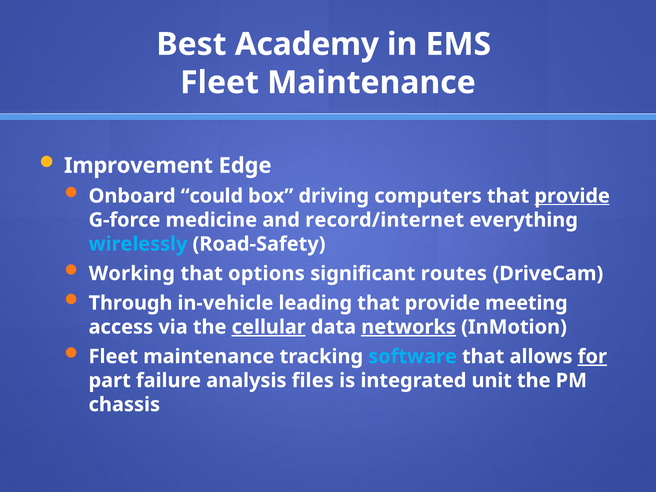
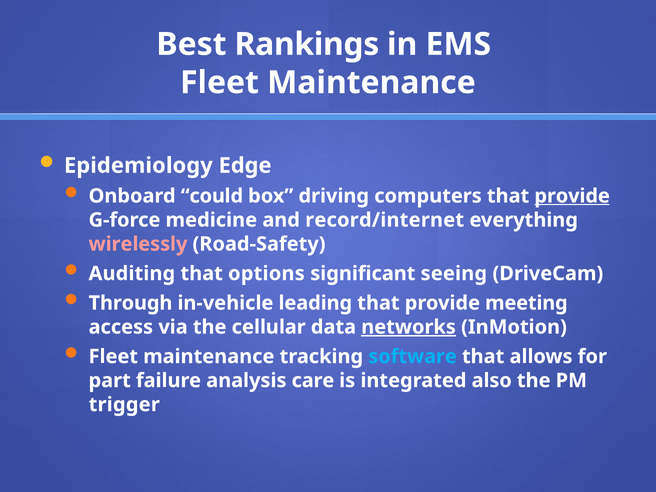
Academy: Academy -> Rankings (307, 44)
Improvement: Improvement -> Epidemiology (138, 166)
wirelessly colour: light blue -> pink (138, 244)
Working: Working -> Auditing (132, 274)
routes: routes -> seeing (454, 274)
cellular underline: present -> none (269, 327)
for underline: present -> none (592, 357)
files: files -> care (313, 381)
unit: unit -> also (492, 381)
chassis: chassis -> trigger (124, 405)
